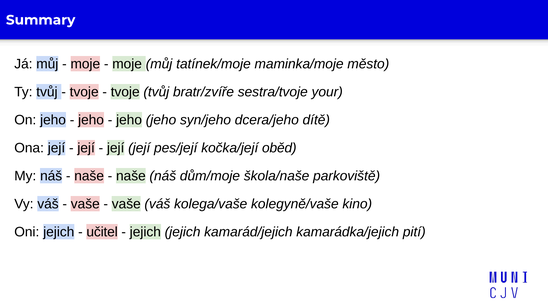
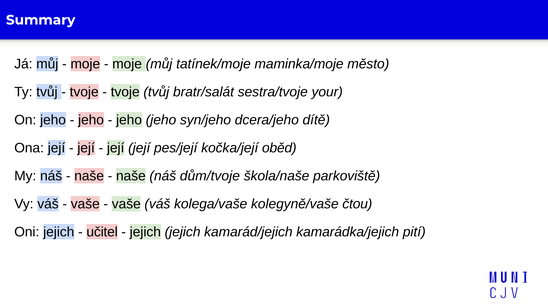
bratr/zvíře: bratr/zvíře -> bratr/salát (204, 92)
dům/moje: dům/moje -> dům/tvoje (210, 176)
kino: kino -> čtou (357, 204)
